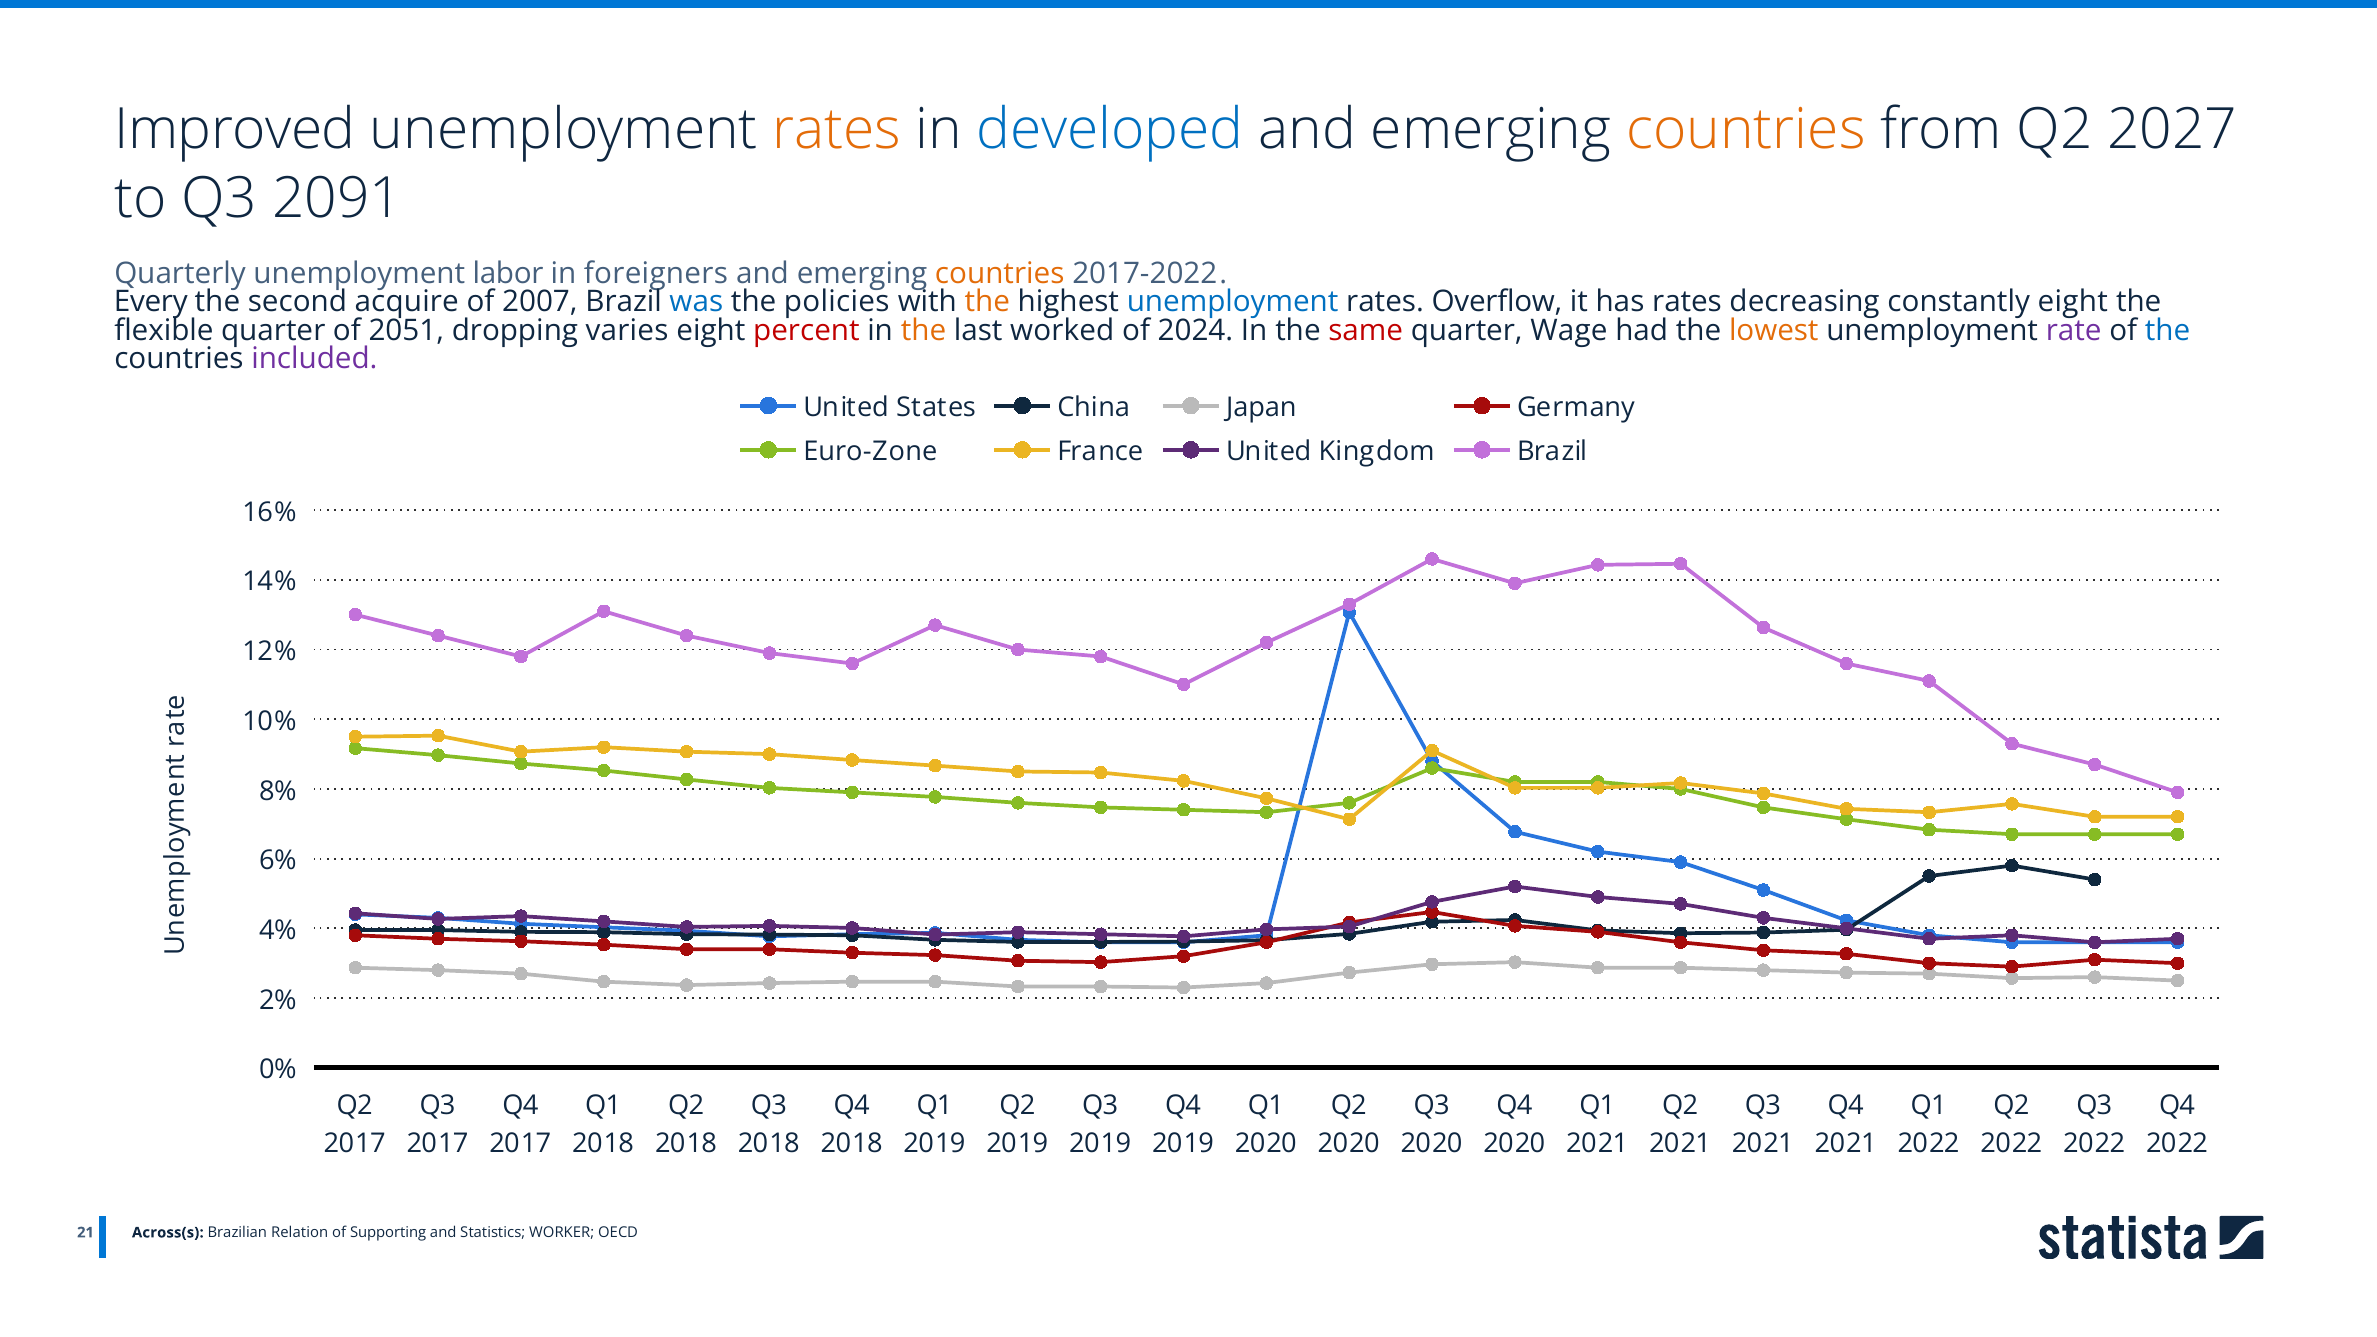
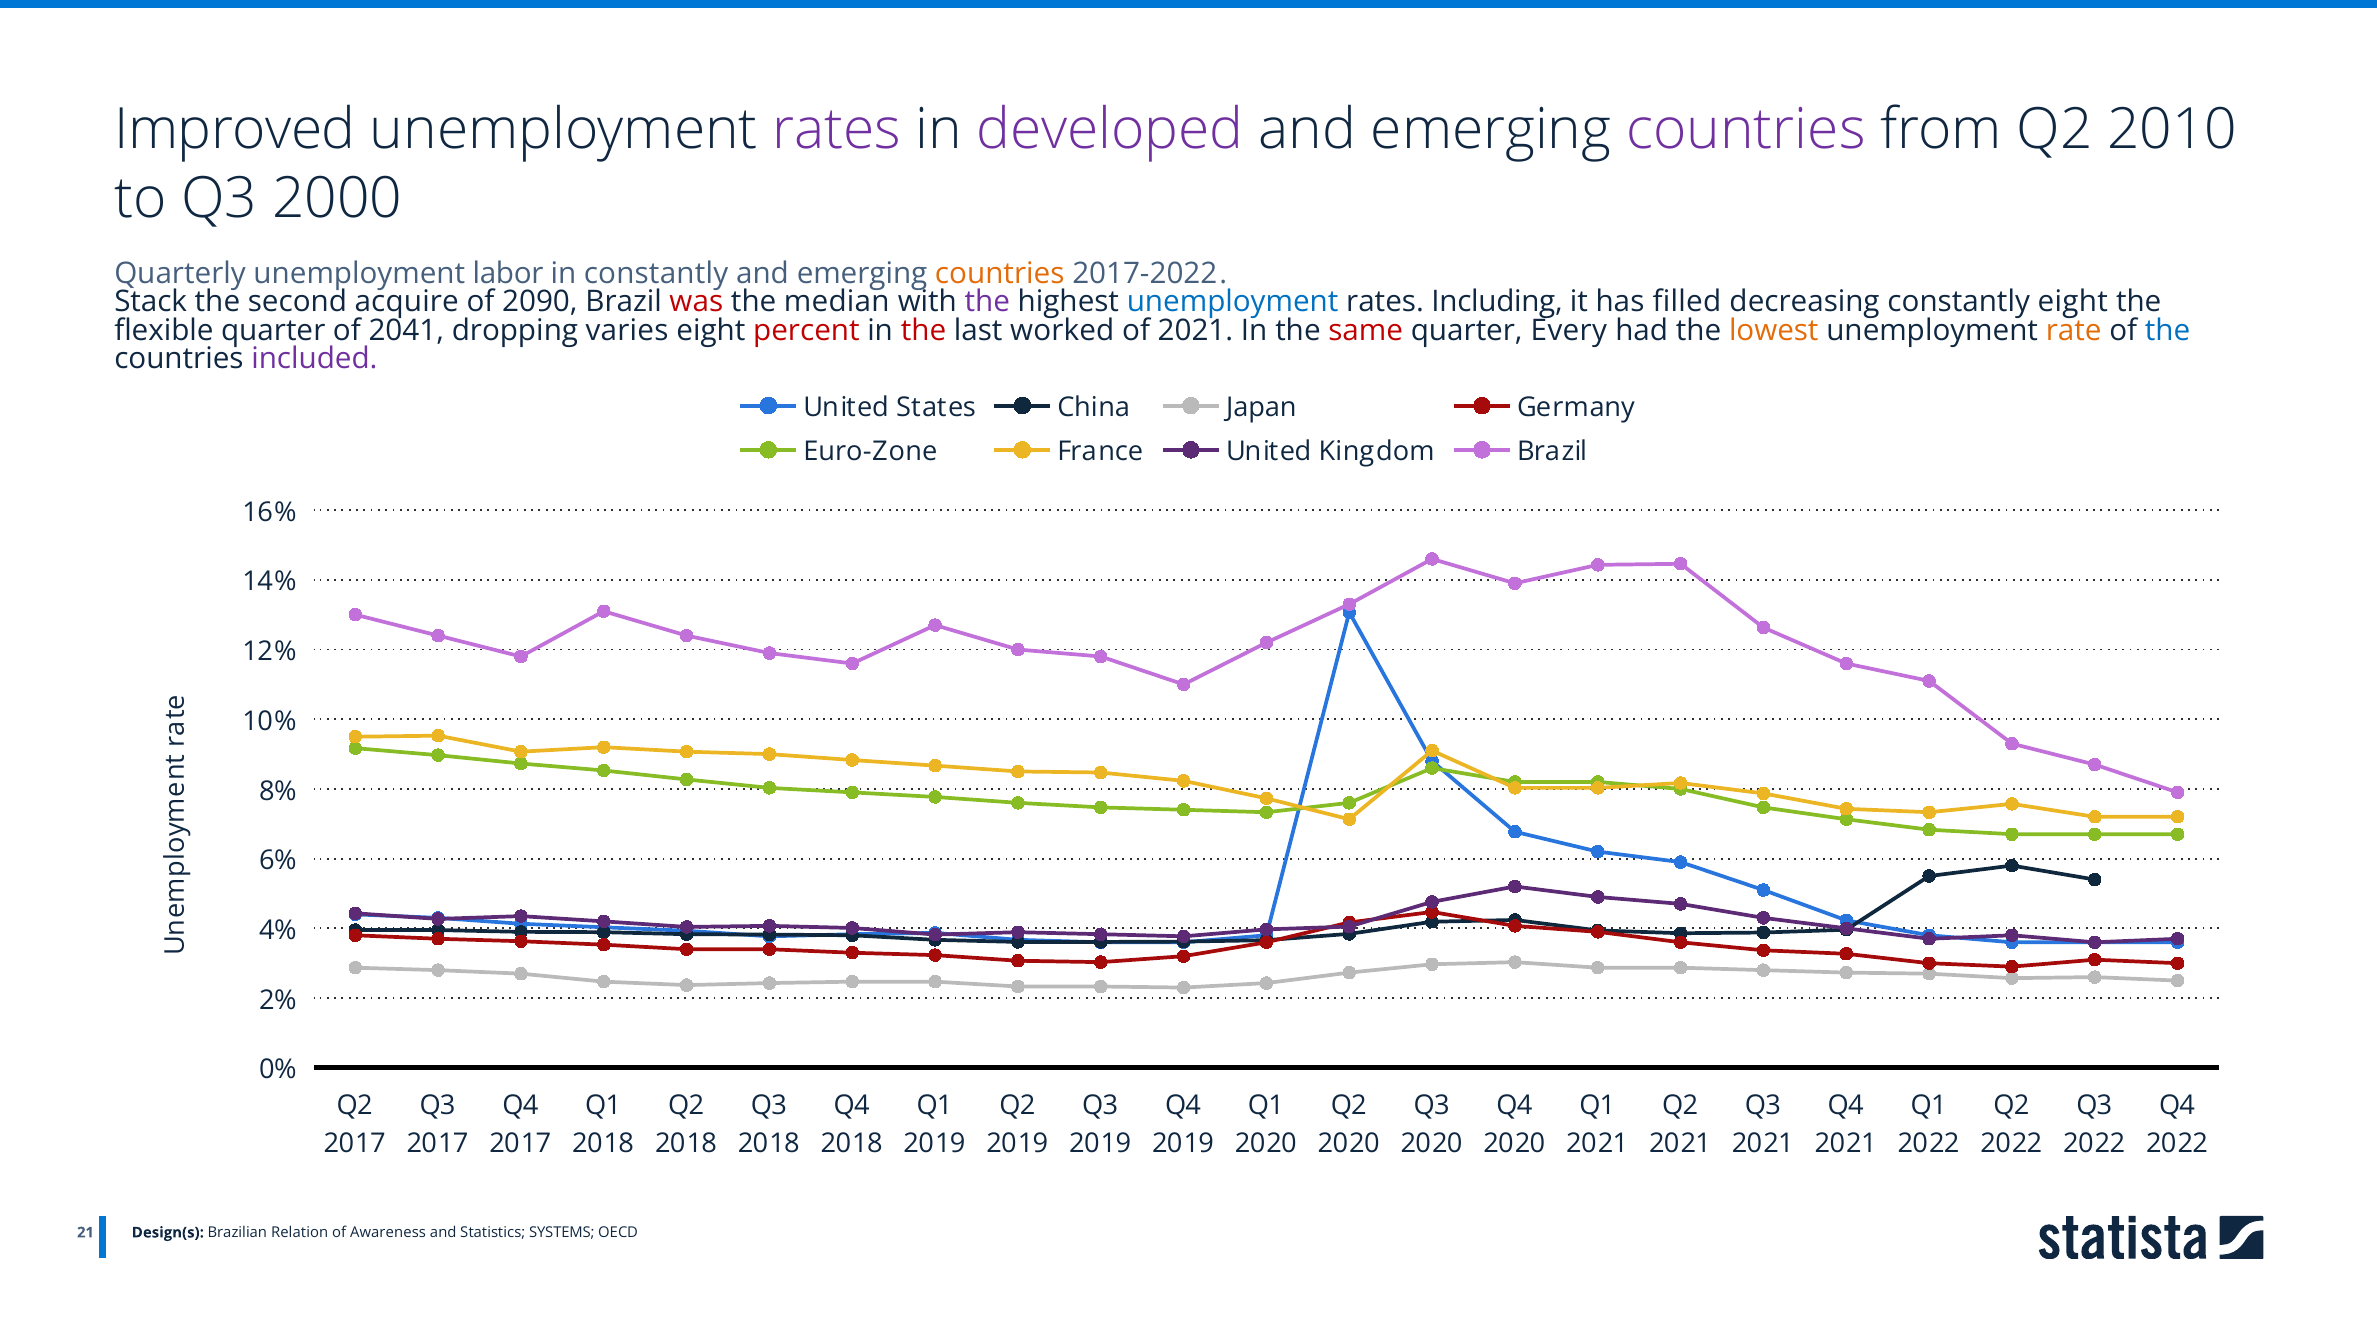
rates colour: orange -> purple (837, 130)
developed colour: blue -> purple (1110, 130)
countries colour: orange -> purple (1746, 130)
2027: 2027 -> 2010 (2172, 130)
2091: 2091 -> 2000 (337, 198)
in foreigners: foreigners -> constantly (656, 273)
Every: Every -> Stack (151, 302)
2007: 2007 -> 2090 (540, 302)
was colour: blue -> red (696, 302)
policies: policies -> median (837, 302)
the colour: orange -> purple (987, 302)
Overflow: Overflow -> Including (1497, 302)
has rates: rates -> filled (1687, 302)
2051: 2051 -> 2041 (406, 330)
the colour: orange -> red (924, 330)
of 2024: 2024 -> 2021 (1195, 330)
Wage: Wage -> Every (1569, 330)
rate colour: purple -> orange (2074, 330)
Across(s: Across(s -> Design(s (168, 1233)
Supporting: Supporting -> Awareness (388, 1233)
WORKER: WORKER -> SYSTEMS (562, 1233)
